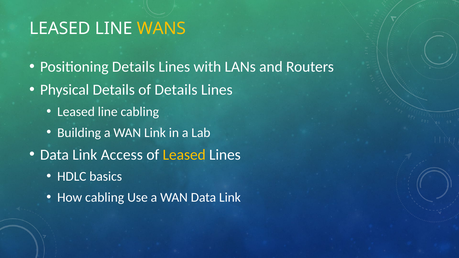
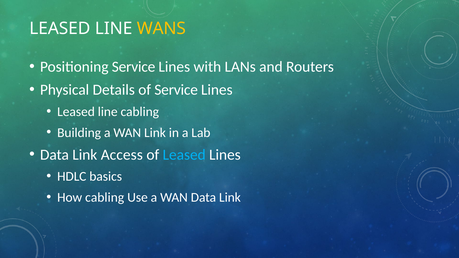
Positioning Details: Details -> Service (134, 67)
of Details: Details -> Service (176, 90)
Leased colour: yellow -> light blue (184, 155)
